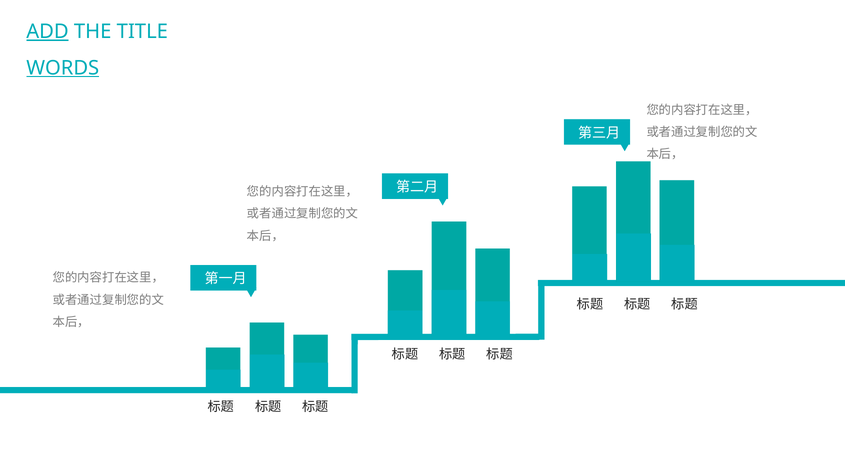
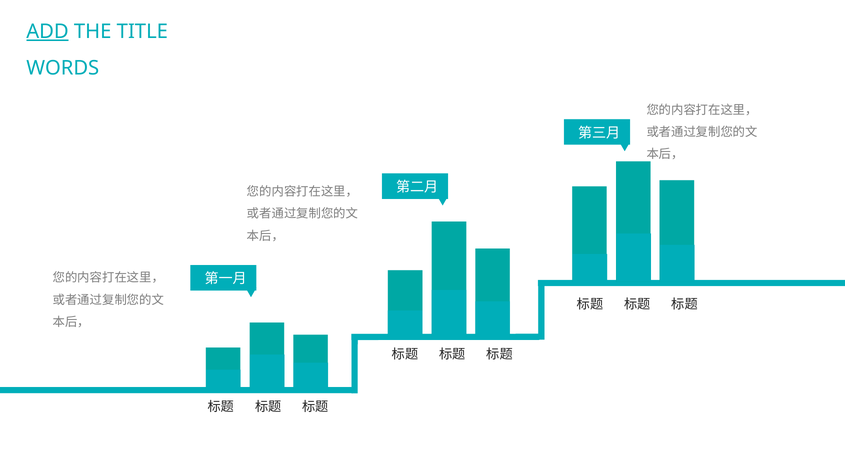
WORDS underline: present -> none (63, 68)
